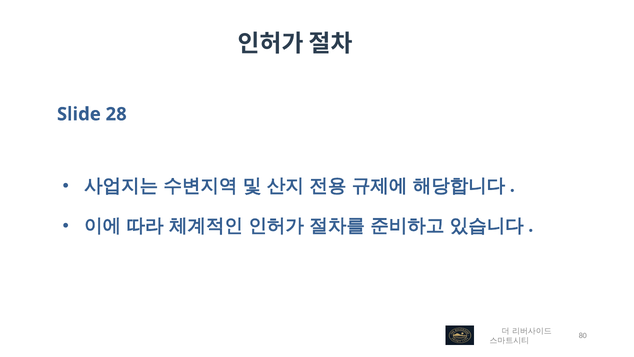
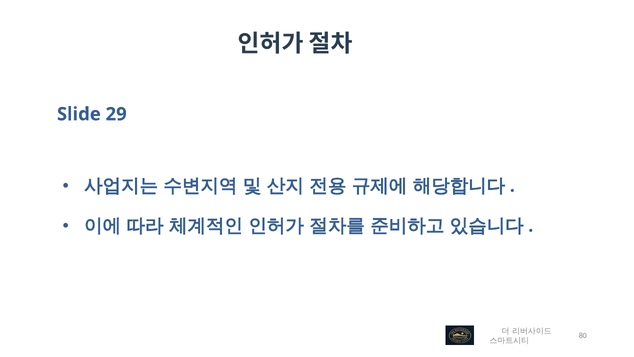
28: 28 -> 29 (116, 114)
